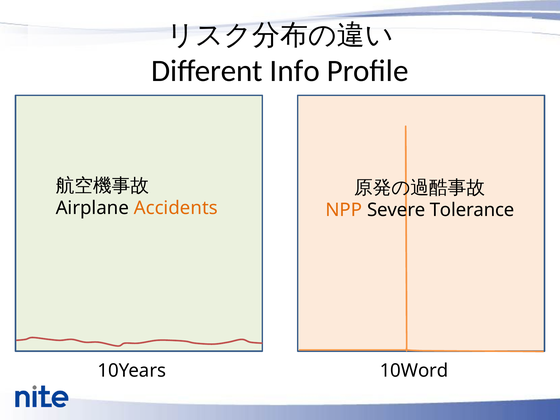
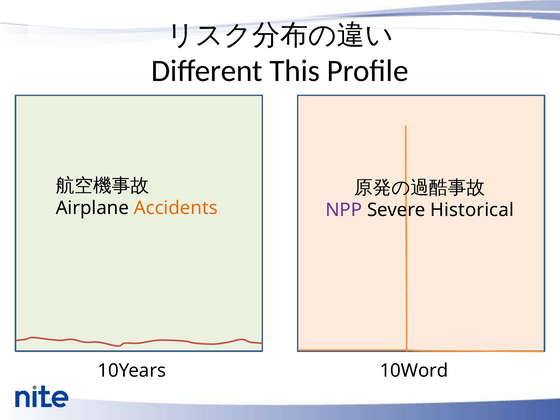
Info: Info -> This (295, 71)
NPP colour: orange -> purple (344, 210)
Tolerance: Tolerance -> Historical (472, 210)
